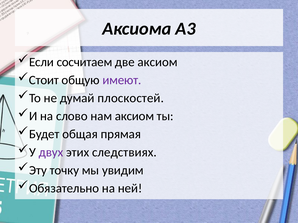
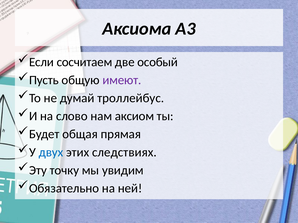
две аксиом: аксиом -> особый (158, 62)
Стоит: Стоит -> Пусть (44, 80)
плоскостей: плоскостей -> троллейбус (131, 98)
двух colour: purple -> blue (51, 153)
